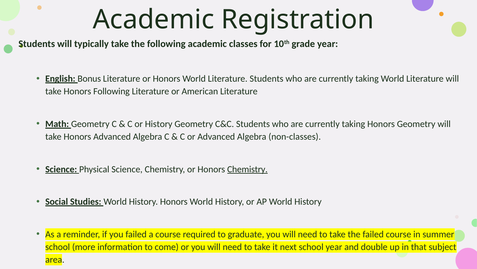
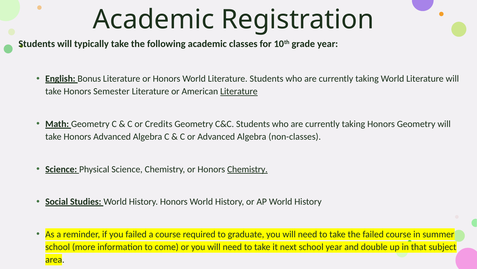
Honors Following: Following -> Semester (111, 91)
Literature underline: none -> present (239, 91)
or History: History -> Credits (159, 124)
